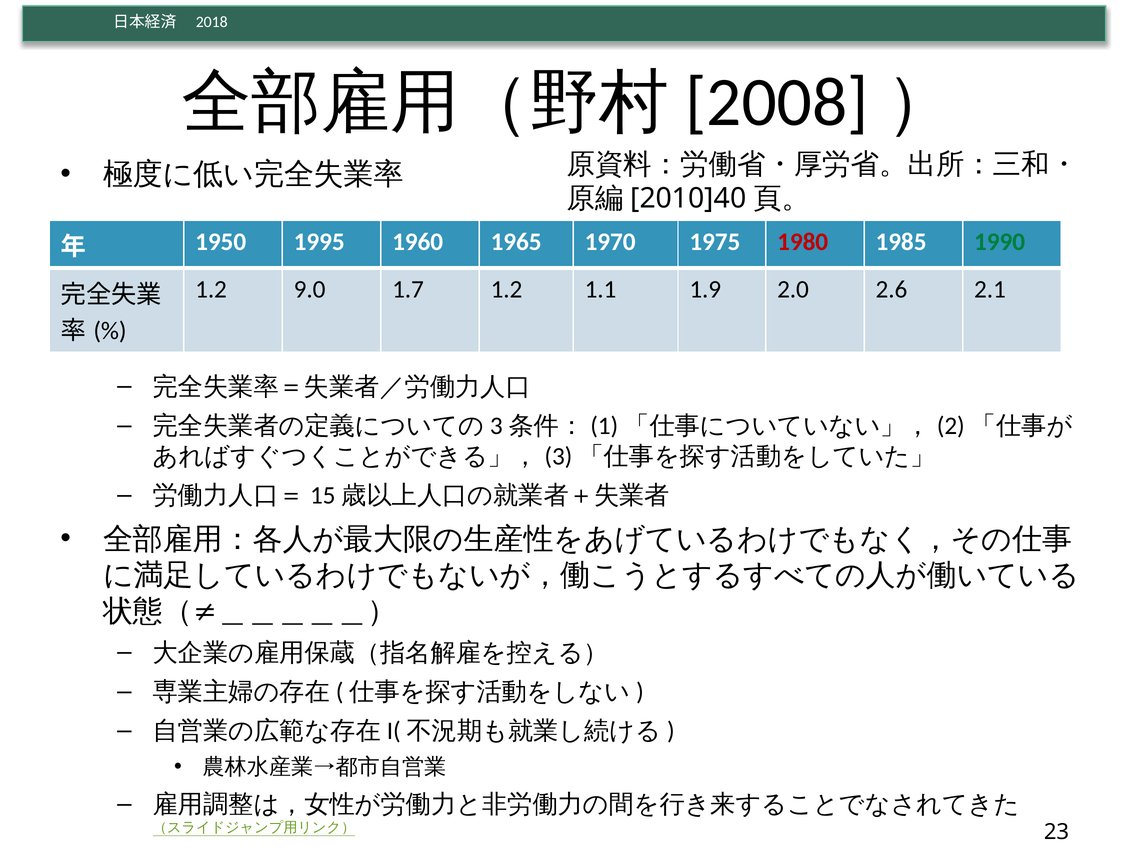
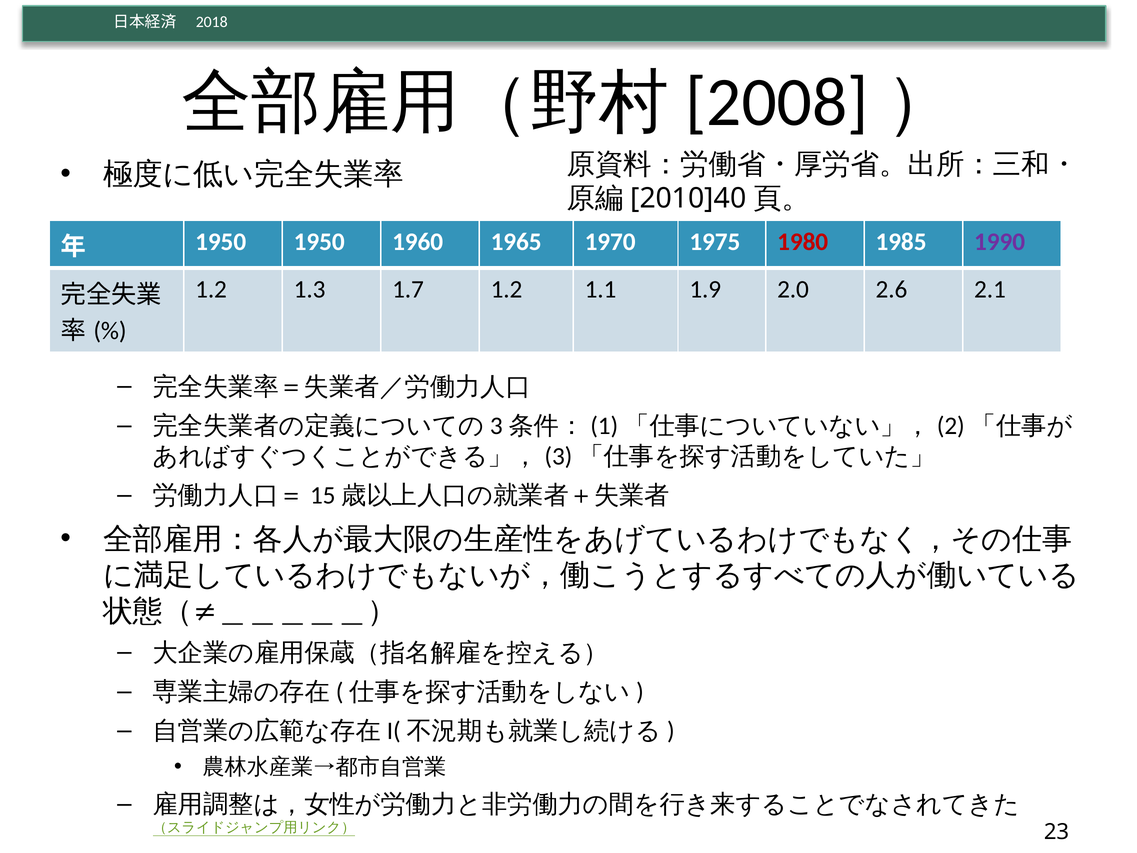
1950 1995: 1995 -> 1950 (319, 242)
1990 colour: green -> purple (1000, 242)
9.0: 9.0 -> 1.3 (310, 289)
